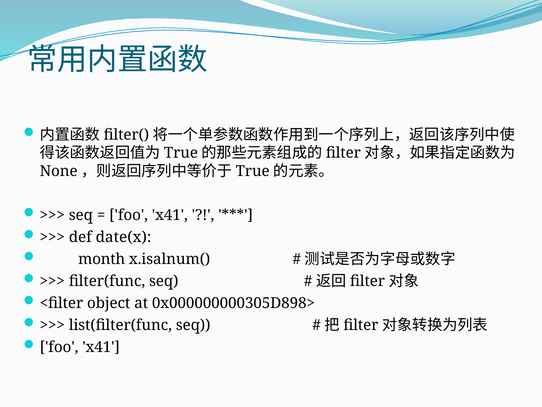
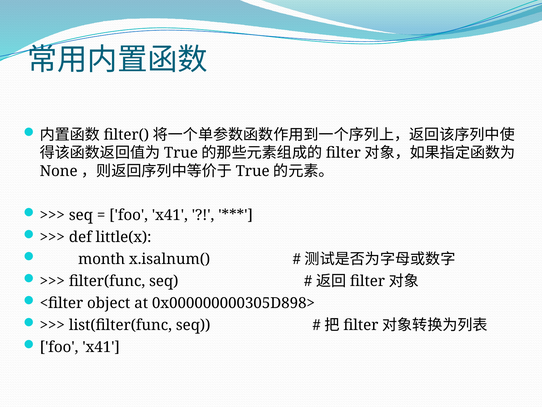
date(x: date(x -> little(x (124, 237)
